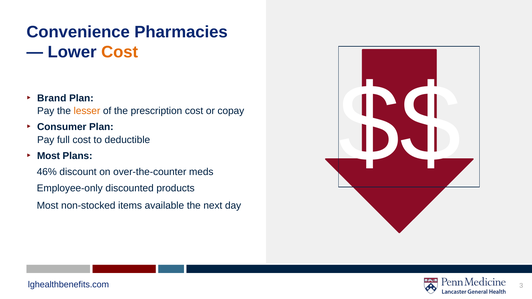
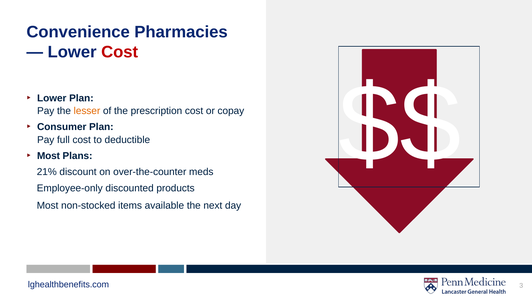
Cost colour: orange -> red (120, 52)
Brand: Brand -> Lower (52, 98)
46%: 46% -> 21% (47, 172)
